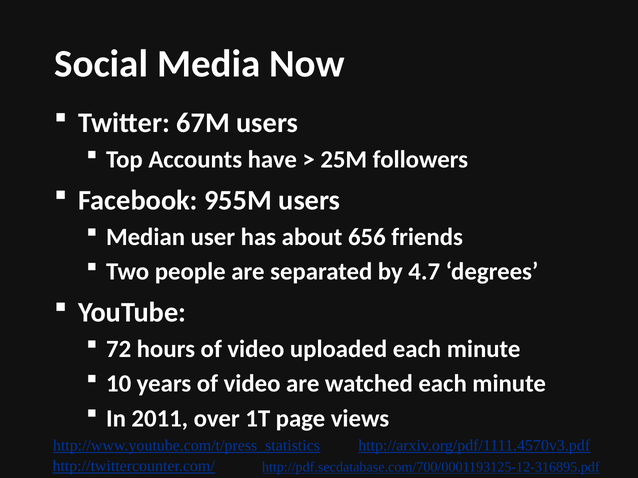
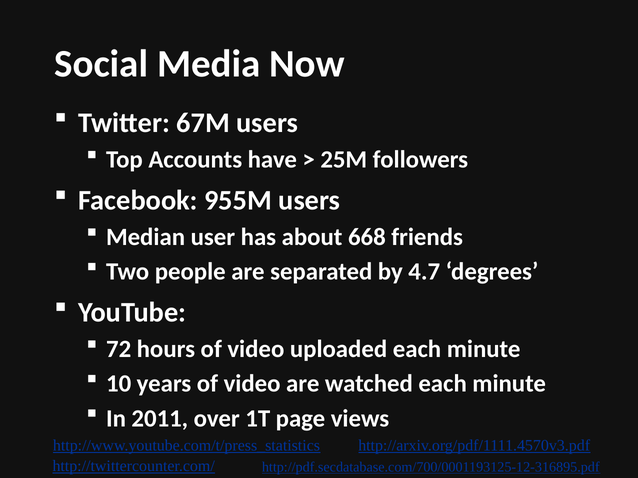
656: 656 -> 668 (367, 237)
